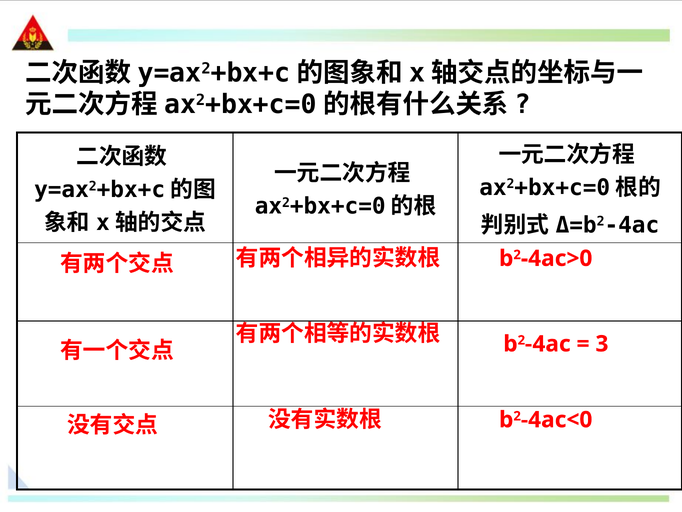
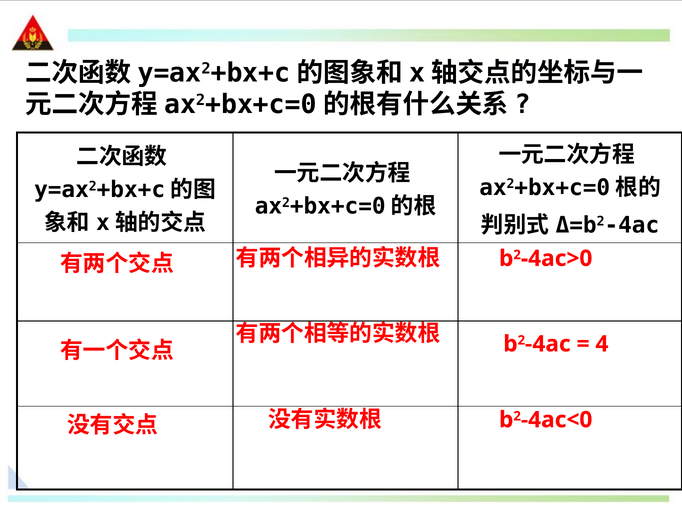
3: 3 -> 4 (602, 344)
